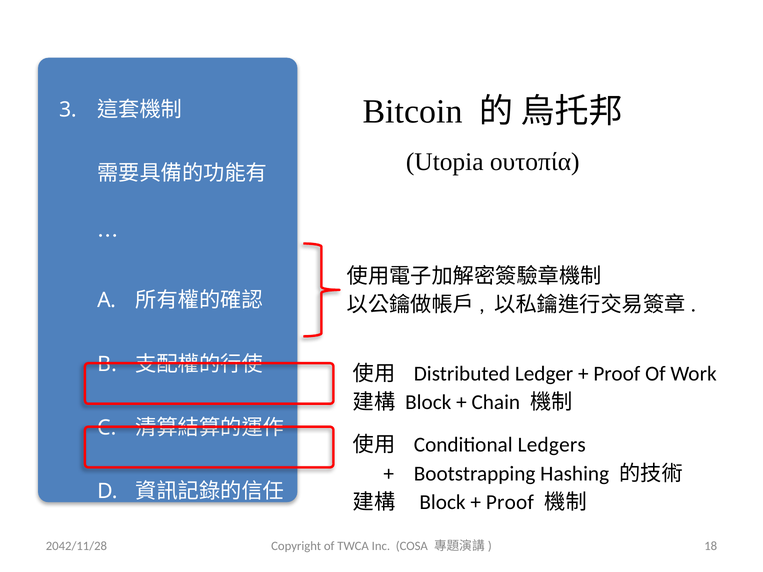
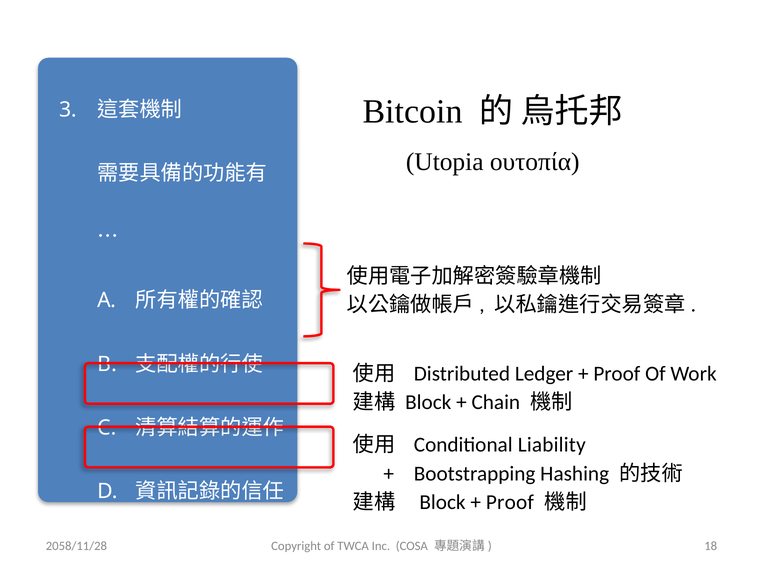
Ledgers: Ledgers -> Liability (552, 445)
2042/11/28: 2042/11/28 -> 2058/11/28 (76, 546)
